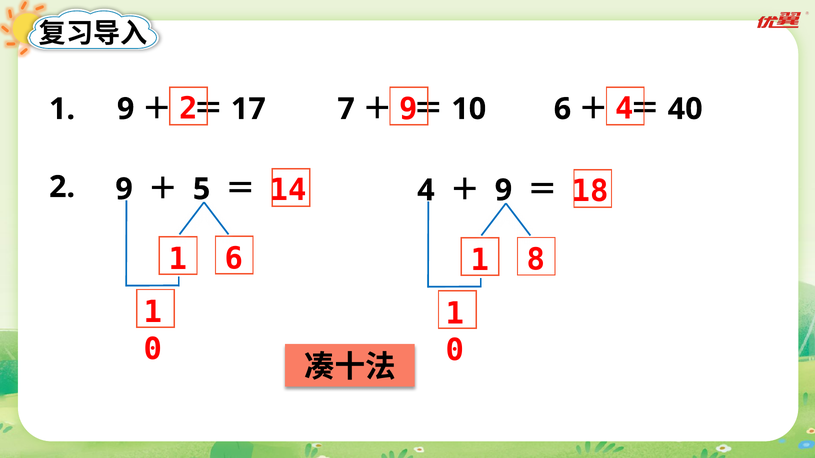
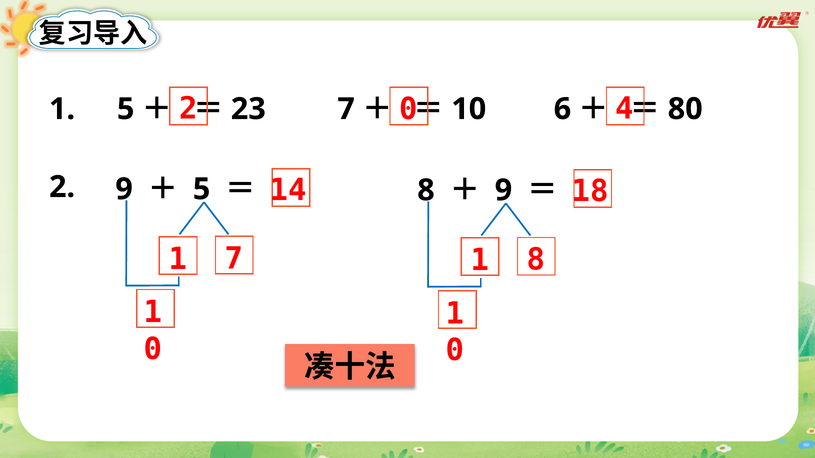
2 9: 9 -> 0 (409, 109)
1 9: 9 -> 5 (126, 109)
17: 17 -> 23 (248, 109)
40: 40 -> 80 (685, 109)
14 4: 4 -> 8 (426, 190)
1 6: 6 -> 7 (234, 259)
